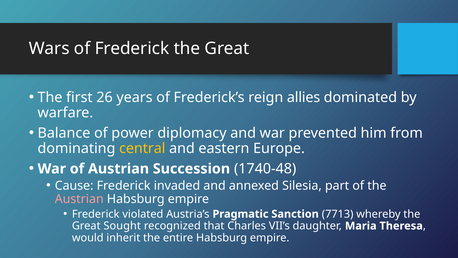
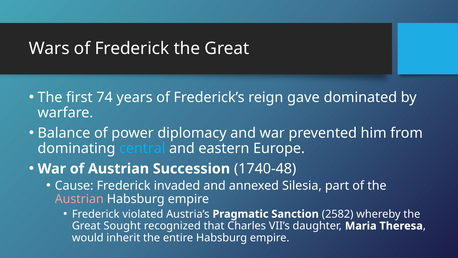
26: 26 -> 74 (105, 97)
allies: allies -> gave (303, 97)
central colour: yellow -> light blue (142, 148)
7713: 7713 -> 2582 (338, 214)
